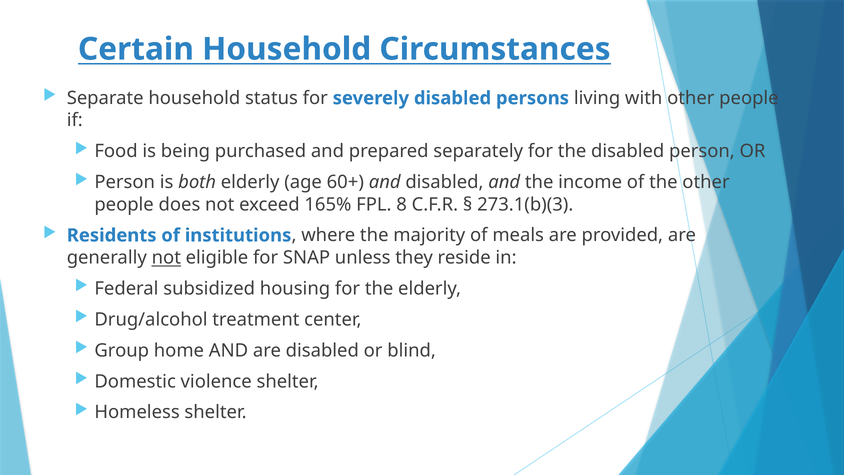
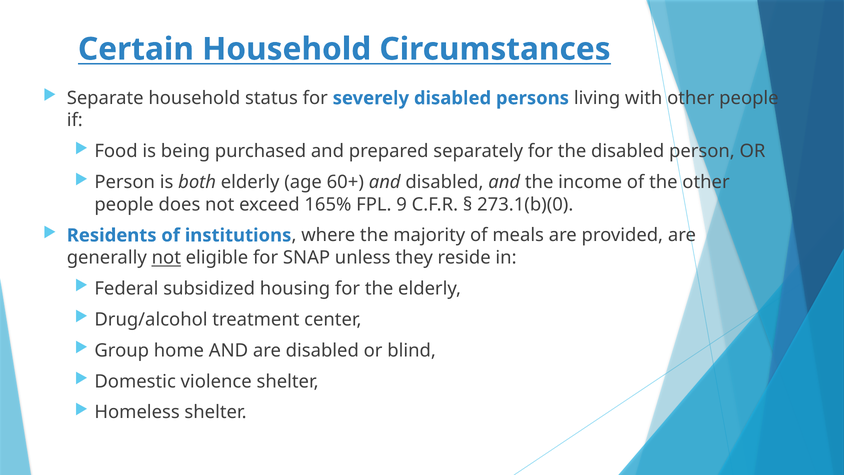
8: 8 -> 9 (402, 204)
273.1(b)(3: 273.1(b)(3 -> 273.1(b)(0 (525, 204)
